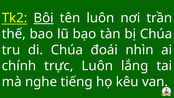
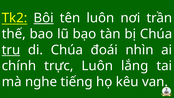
tru underline: none -> present (11, 50)
